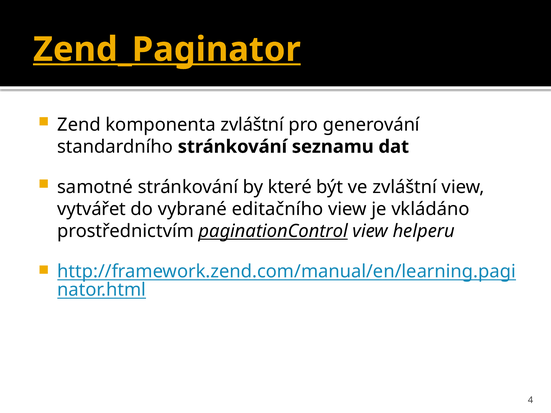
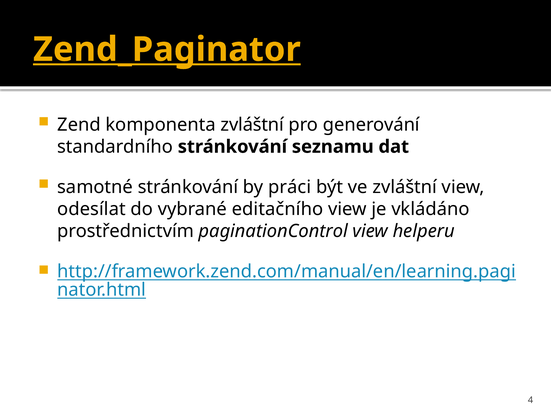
které: které -> práci (290, 187)
vytvářet: vytvářet -> odesílat (92, 209)
paginationControl underline: present -> none (273, 231)
